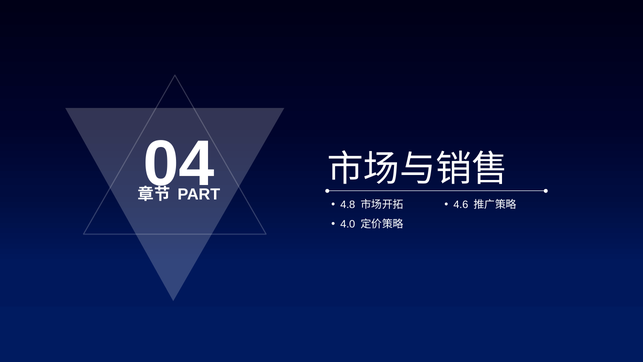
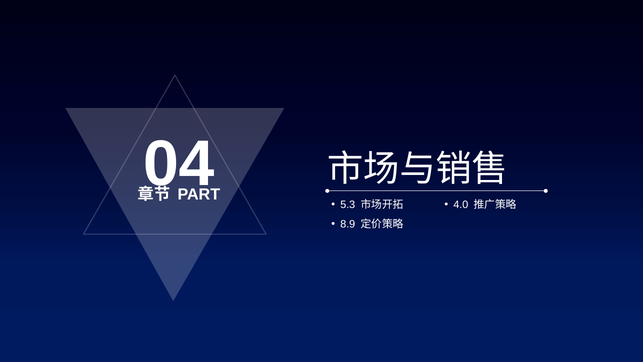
4.8: 4.8 -> 5.3 (348, 204)
4.6: 4.6 -> 4.0 (461, 204)
4.0: 4.0 -> 8.9 (348, 224)
